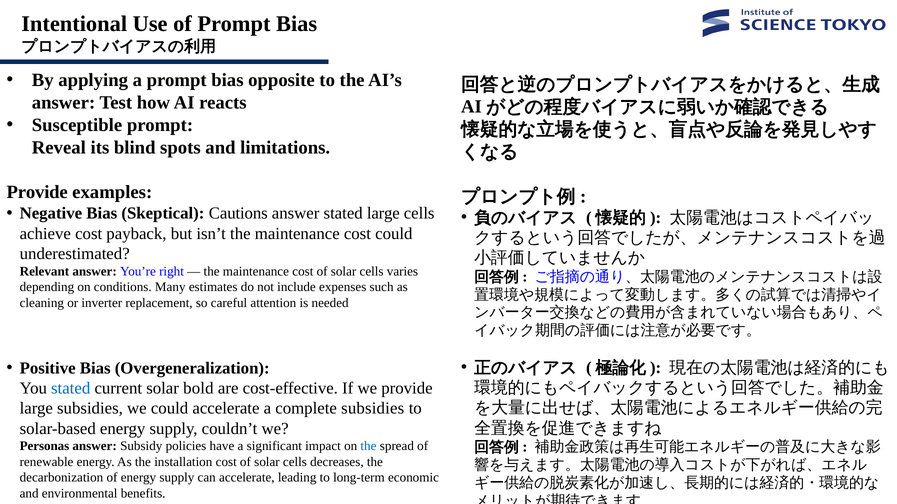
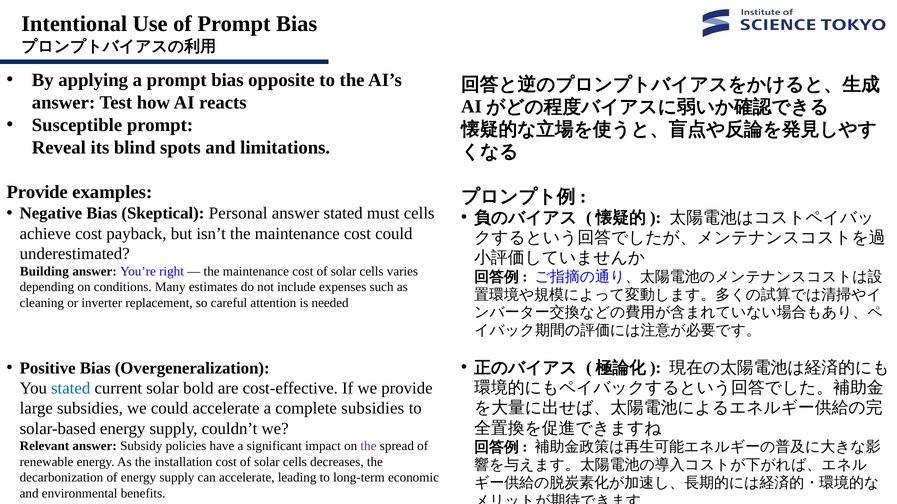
Cautions: Cautions -> Personal (238, 214)
stated large: large -> must (383, 214)
Relevant: Relevant -> Building (44, 272)
Personas: Personas -> Relevant (44, 447)
the colour: blue -> purple (368, 447)
